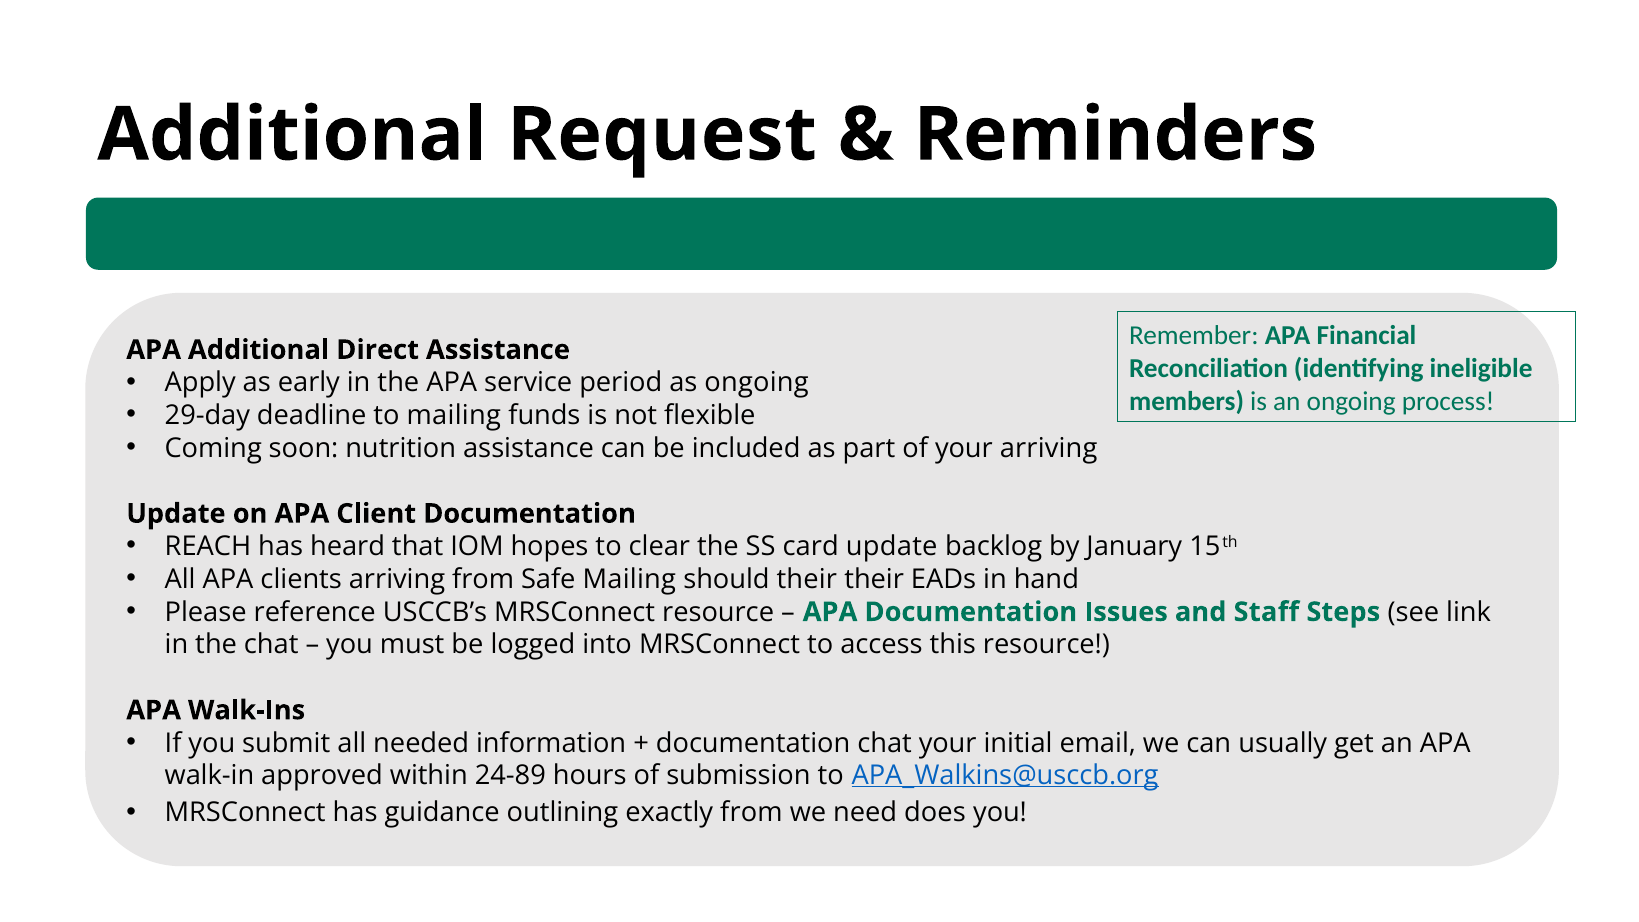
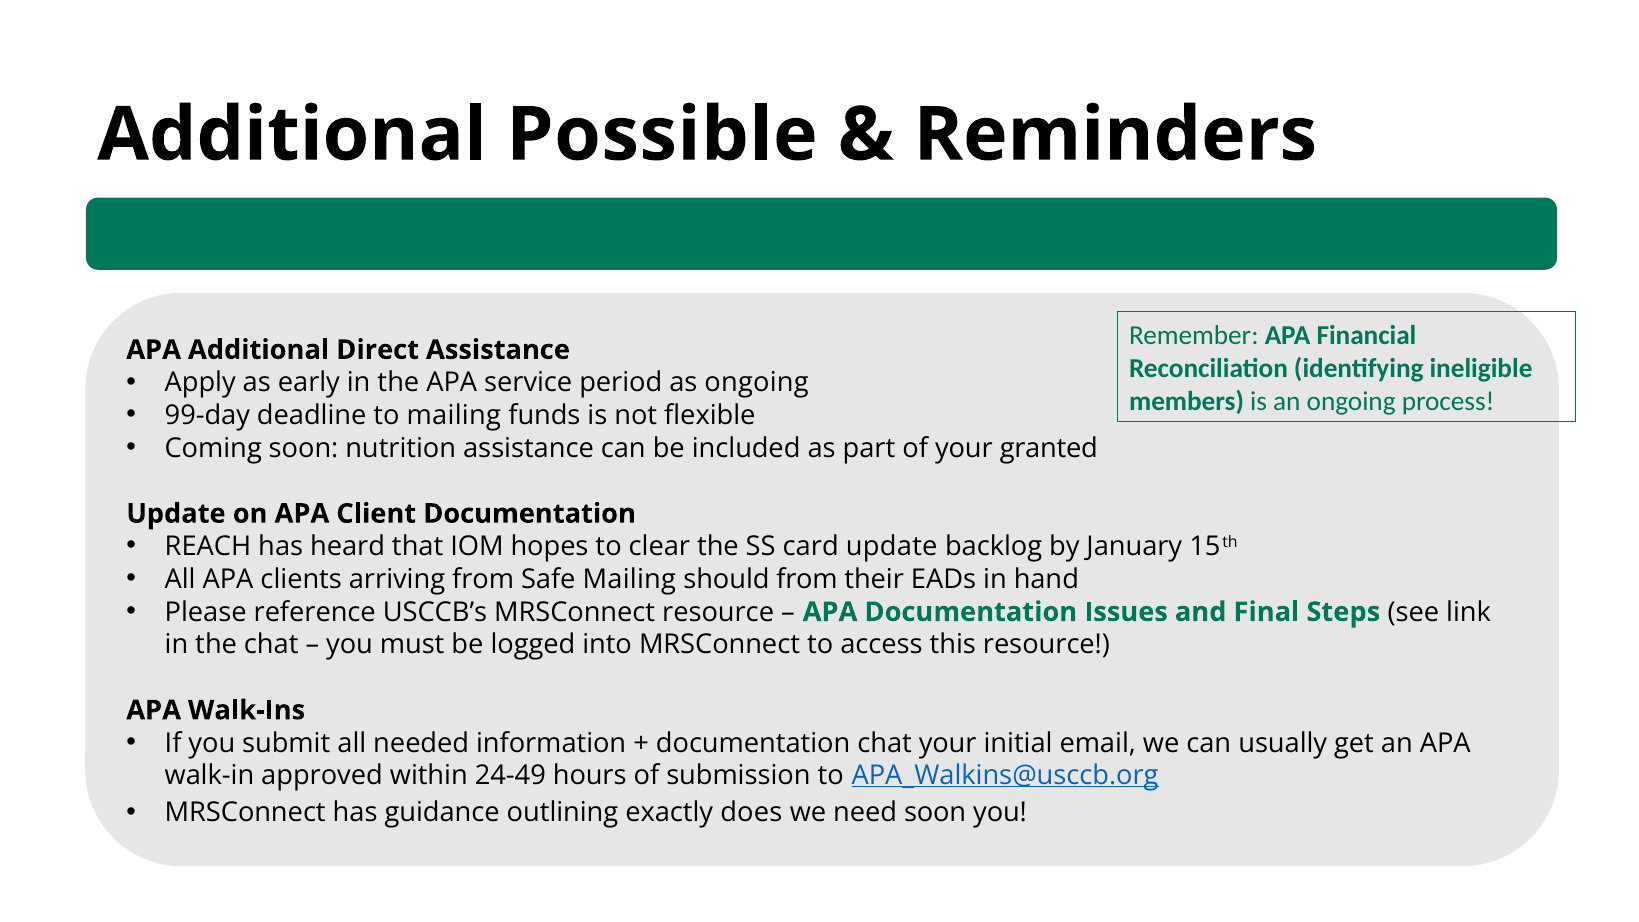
Request: Request -> Possible (662, 135)
29-day: 29-day -> 99-day (207, 415)
your arriving: arriving -> granted (1049, 448)
should their: their -> from (807, 579)
Staff: Staff -> Final (1266, 612)
24-89: 24-89 -> 24-49 (510, 776)
exactly from: from -> does (751, 813)
need does: does -> soon (935, 813)
